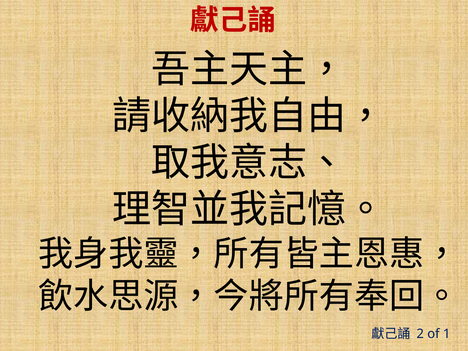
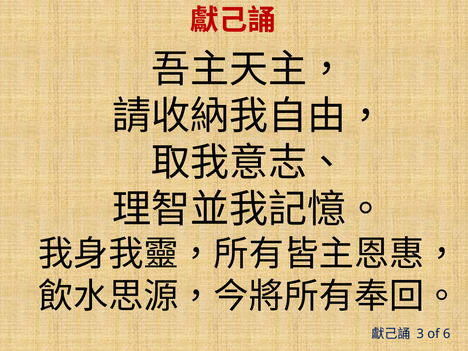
2: 2 -> 3 (420, 334)
1: 1 -> 6 (447, 334)
